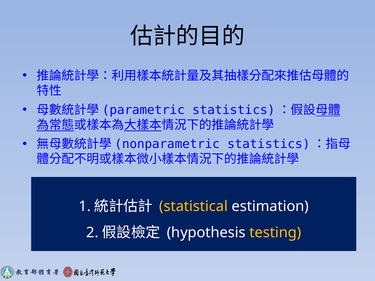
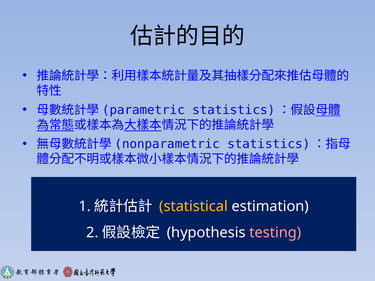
testing colour: yellow -> pink (275, 233)
